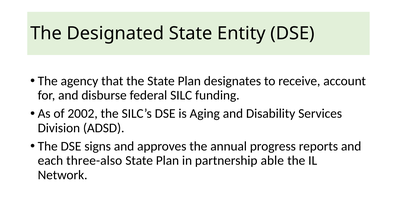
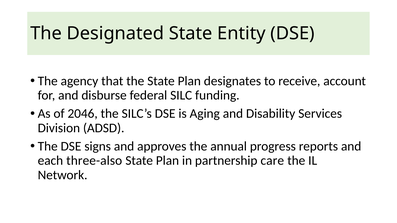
2002: 2002 -> 2046 (83, 114)
able: able -> care (272, 161)
